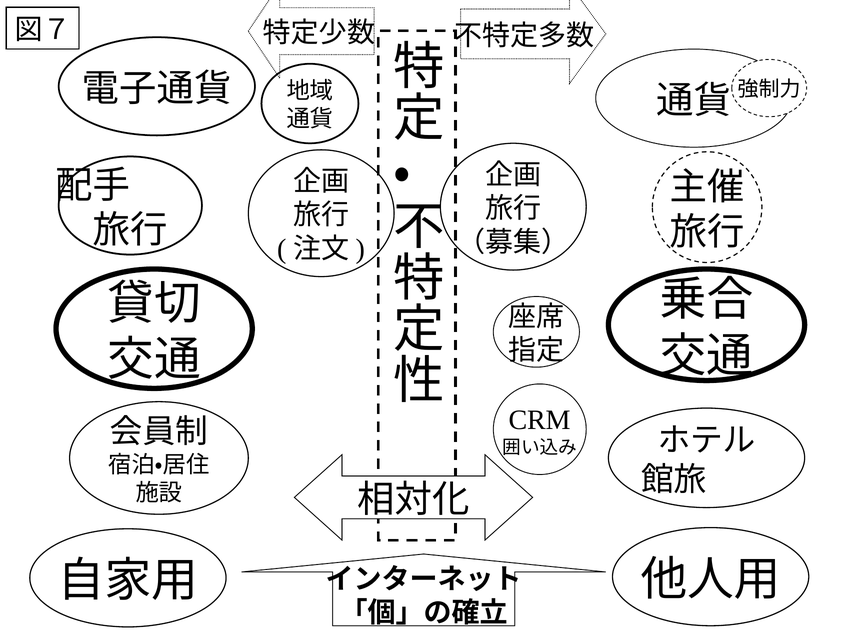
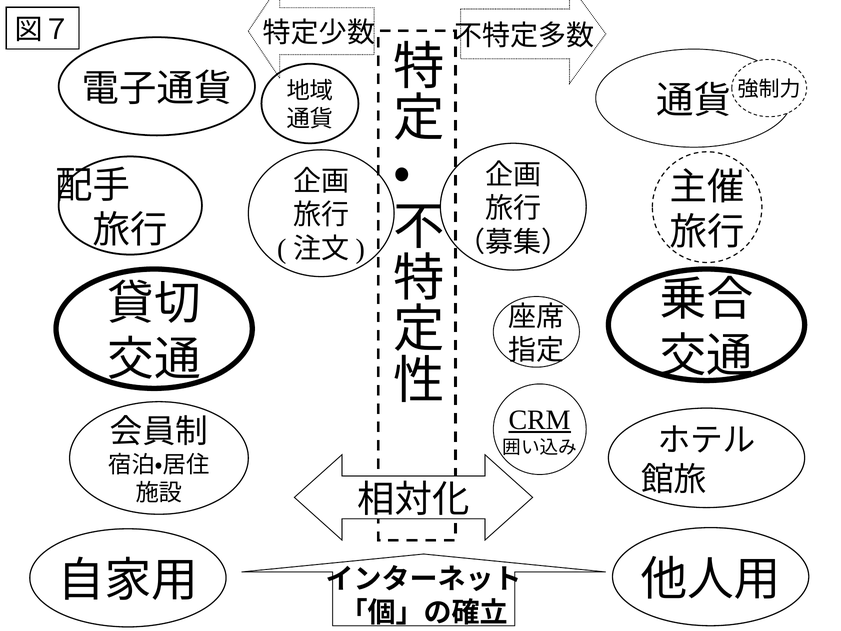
CRM underline: none -> present (540, 420)
